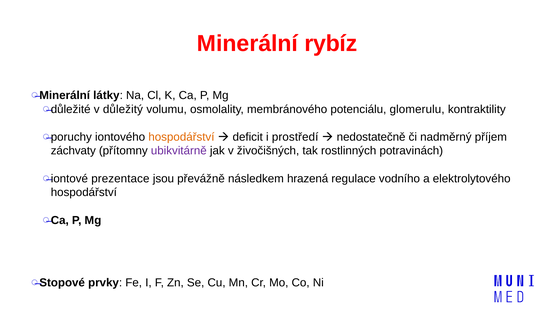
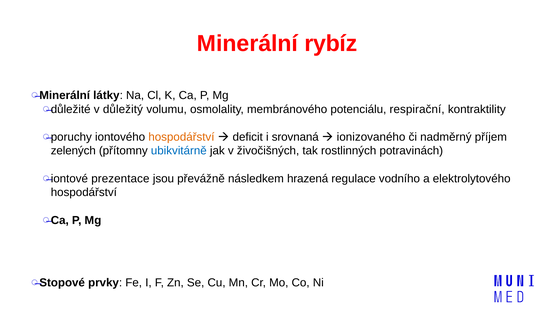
glomerulu: glomerulu -> respirační (417, 109)
prostředí: prostředí -> srovnaná (295, 137)
nedostatečně: nedostatečně -> ionizovaného (371, 137)
záchvaty: záchvaty -> zelených (73, 151)
ubikvitárně colour: purple -> blue (179, 151)
